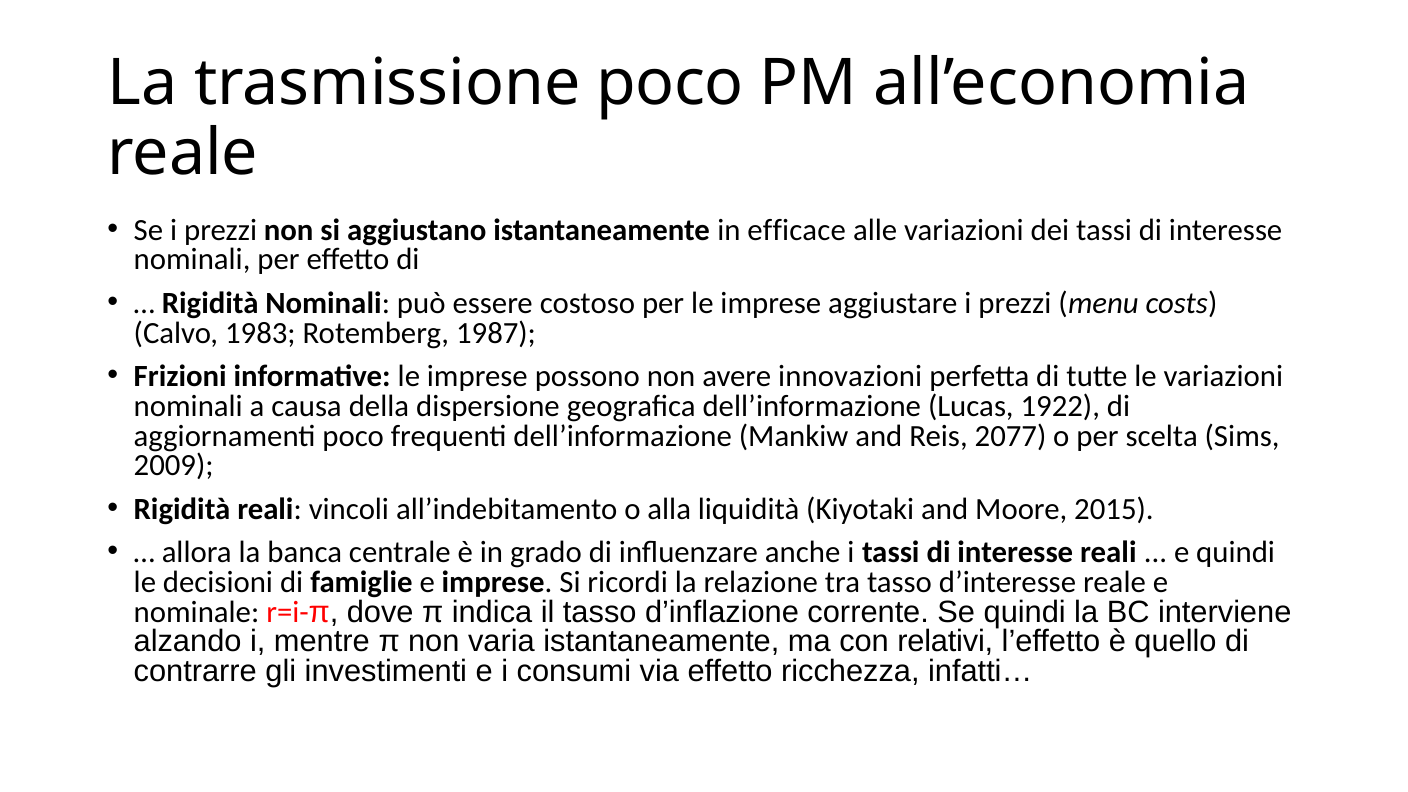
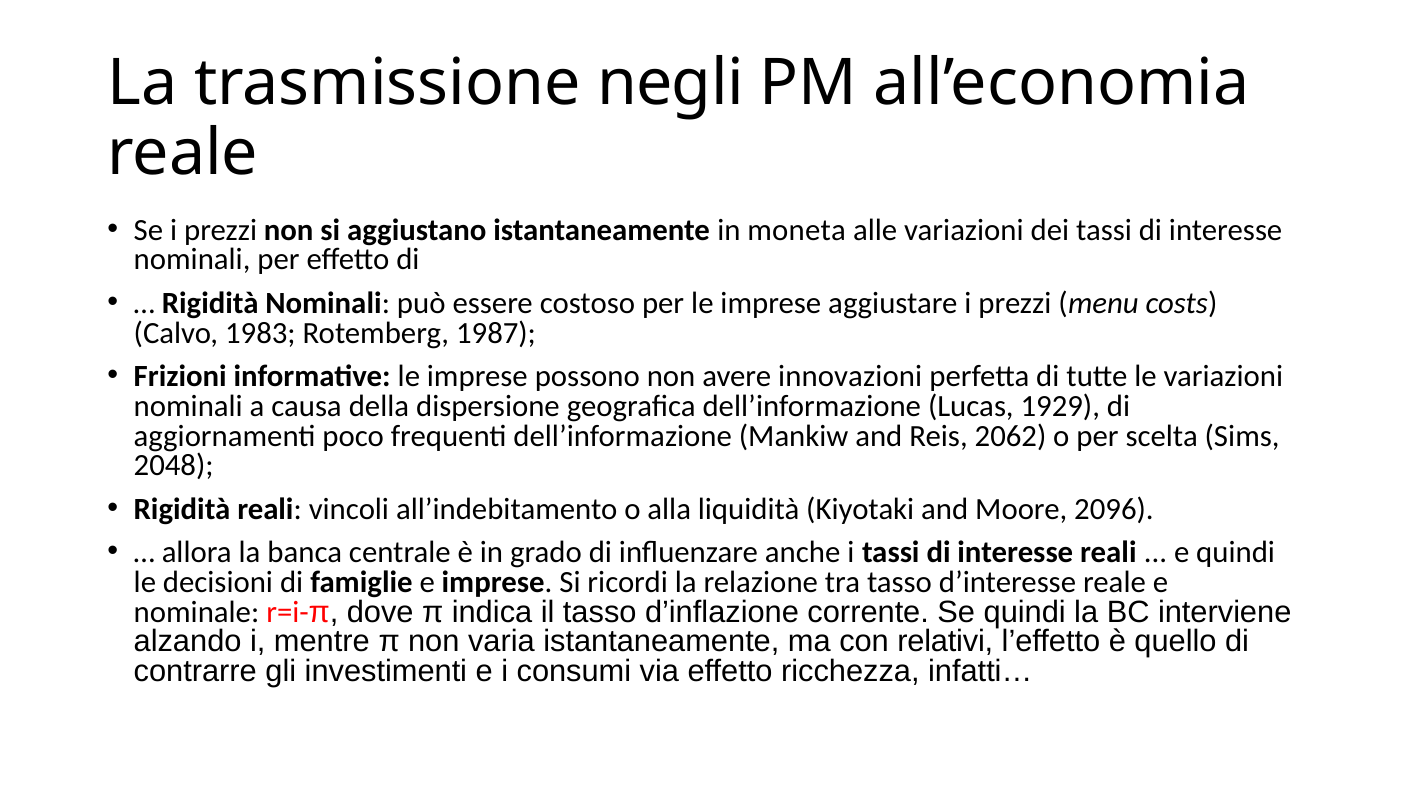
trasmissione poco: poco -> negli (670, 83)
efficace: efficace -> moneta (797, 230)
1922: 1922 -> 1929 (1060, 406)
2077: 2077 -> 2062 (1011, 436)
2009: 2009 -> 2048 (174, 466)
2015: 2015 -> 2096 (1114, 509)
